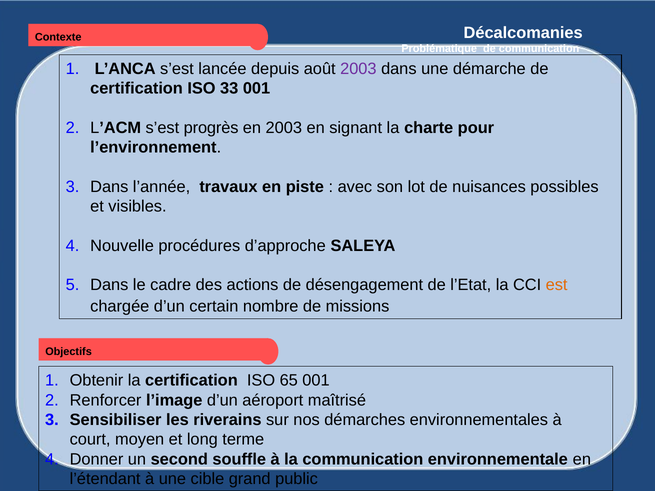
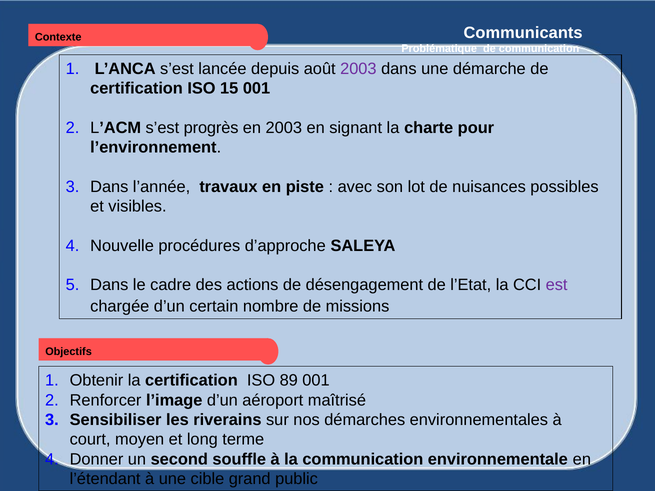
Décalcomanies: Décalcomanies -> Communicants (523, 33)
33: 33 -> 15 (229, 89)
est colour: orange -> purple (557, 285)
65: 65 -> 89 (289, 381)
